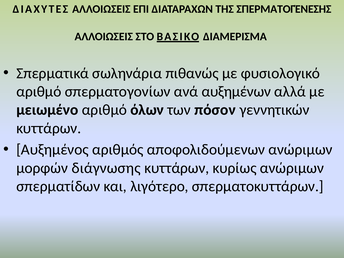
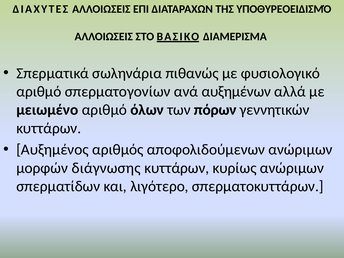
ΣΠΕΡΜΑΤΟΓΈΝΕΣΗΣ: ΣΠΕΡΜΑΤΟΓΈΝΕΣΗΣ -> ΥΠΟΘΥΡΕΟΕΙΔΙΣΜΌ (284, 9)
πόσον: πόσον -> πόρων (215, 110)
